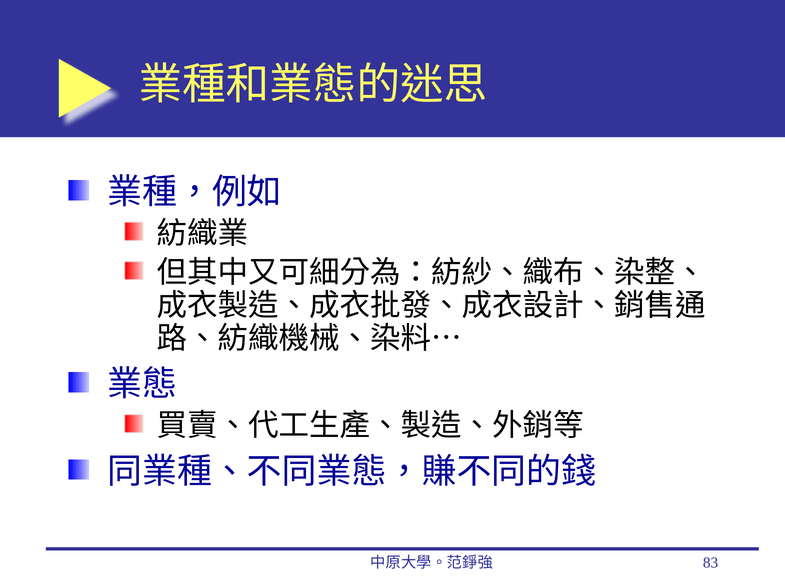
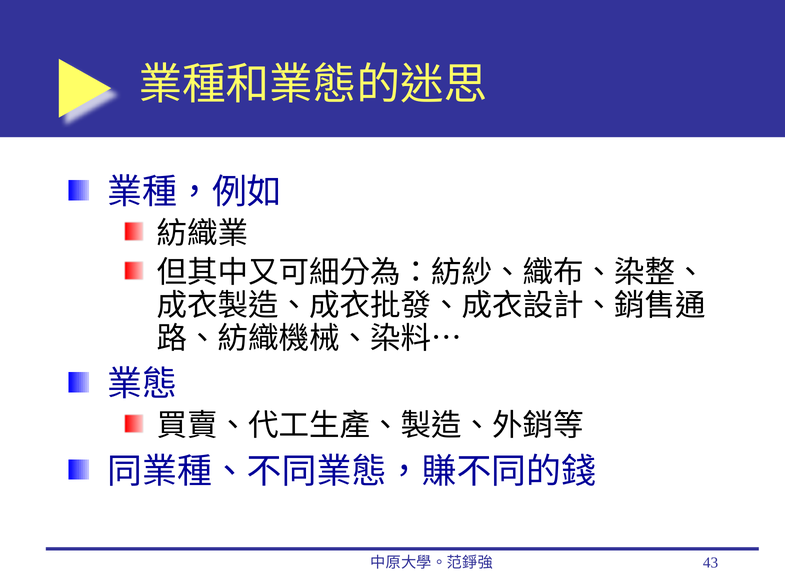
83: 83 -> 43 (711, 564)
